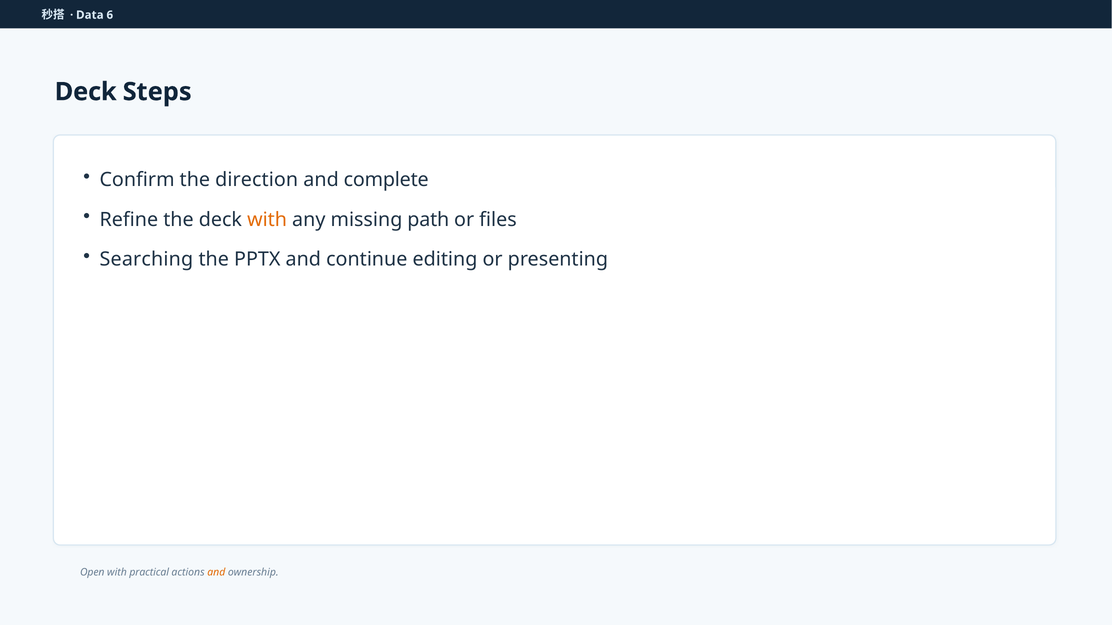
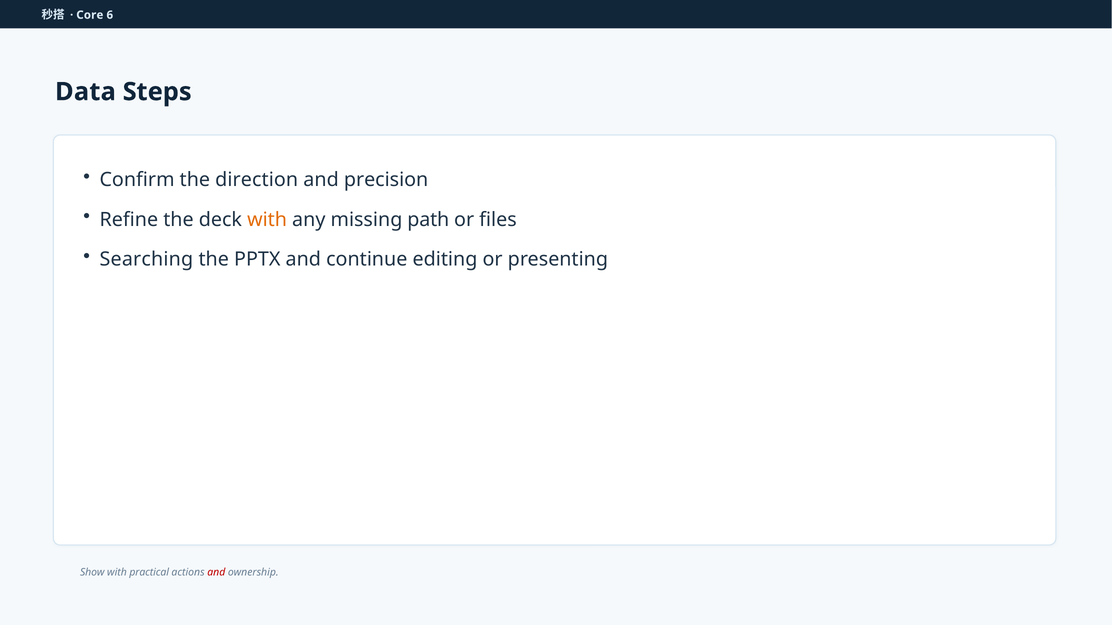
Data: Data -> Core (90, 15)
Deck: Deck -> Data (85, 92)
complete: complete -> precision (386, 180)
Open: Open -> Show (92, 573)
and colour: orange -> red (216, 573)
